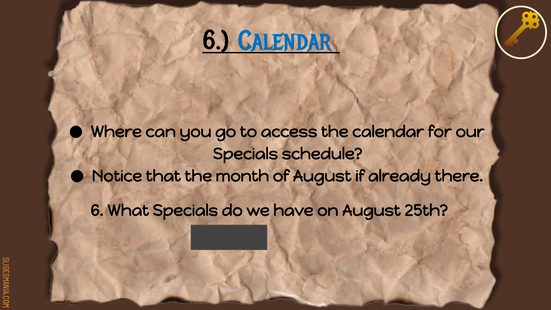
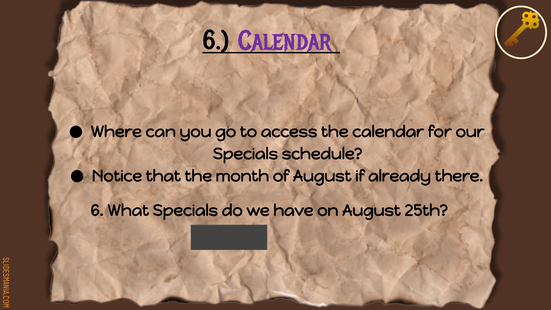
Calendar colour: blue -> purple (284, 41)
